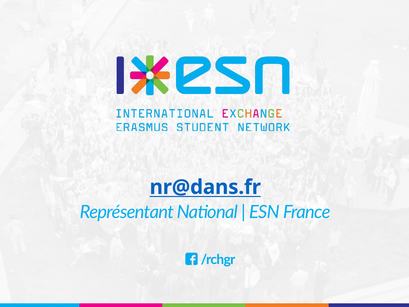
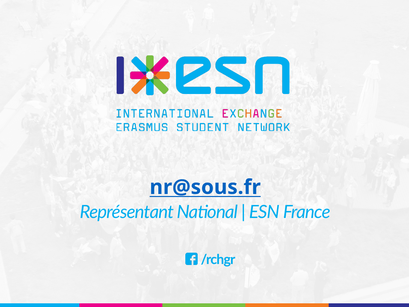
nr@dans.fr: nr@dans.fr -> nr@sous.fr (205, 187)
